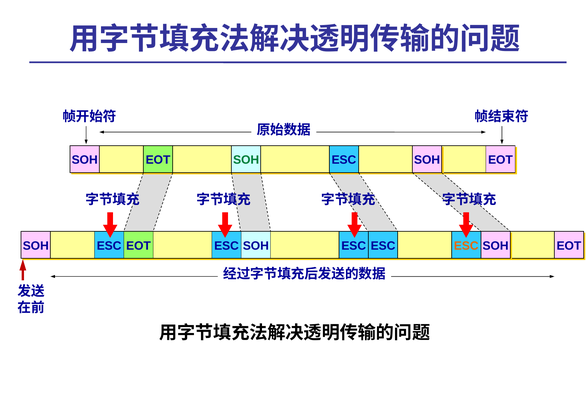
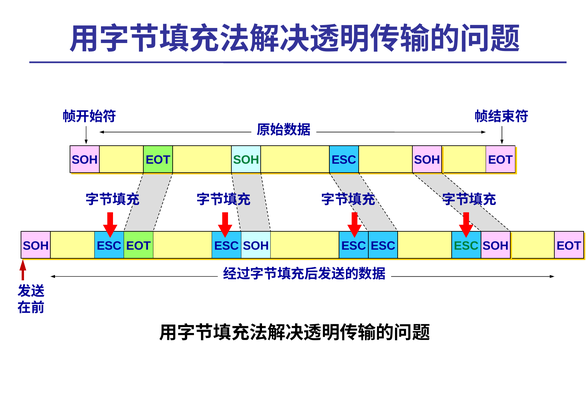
ESC colour: orange -> green (466, 246)
